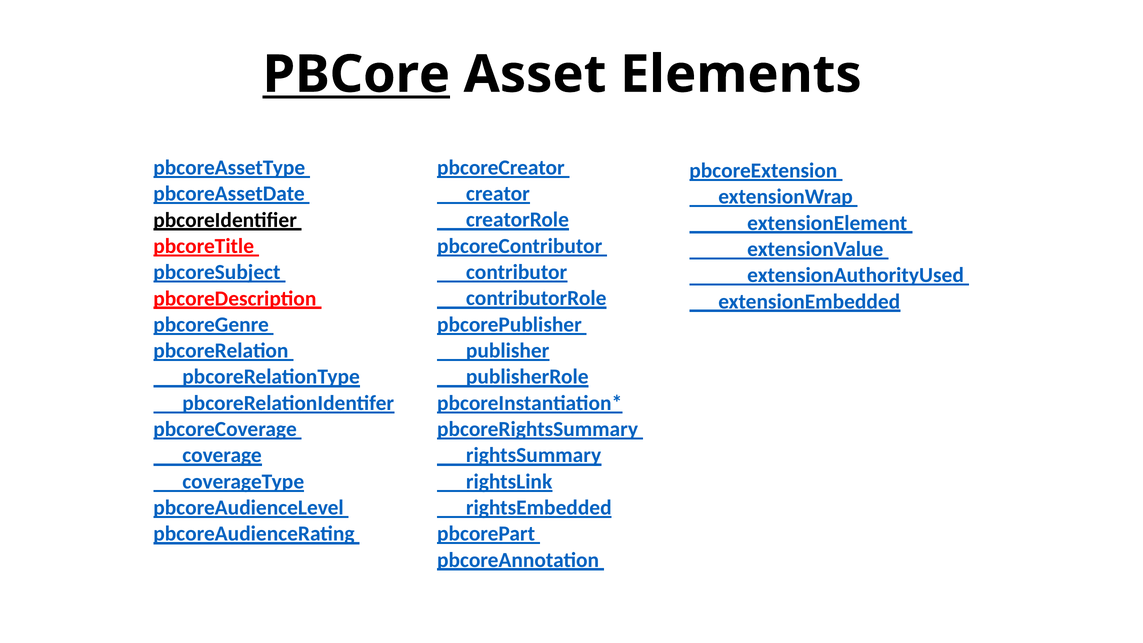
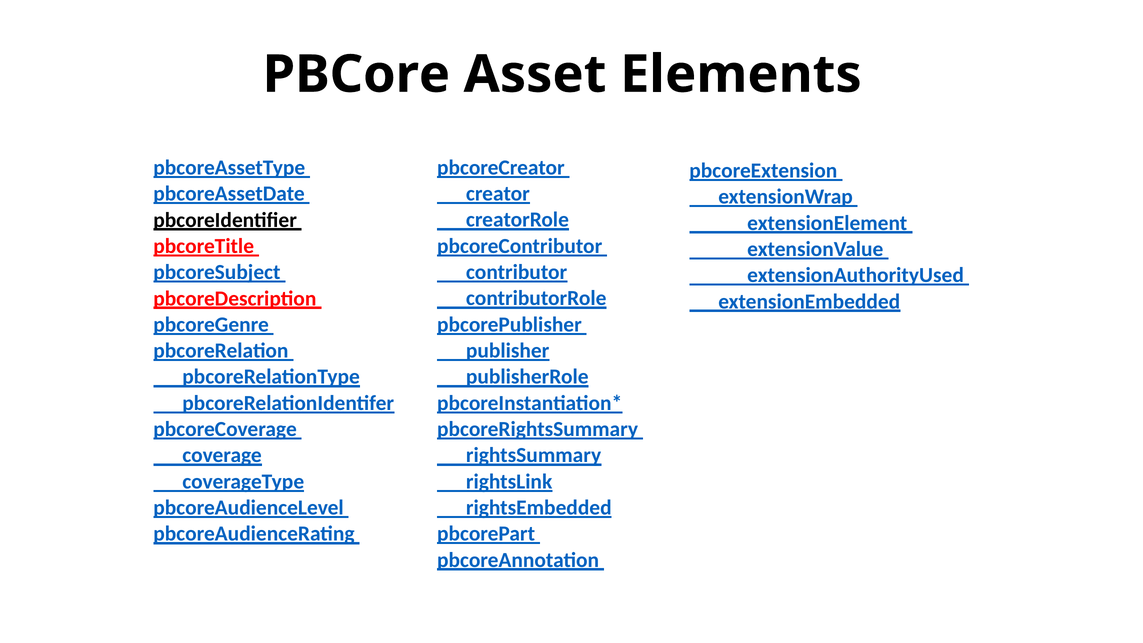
PBCore underline: present -> none (356, 74)
